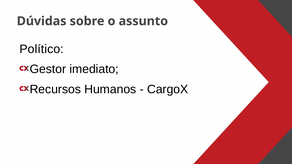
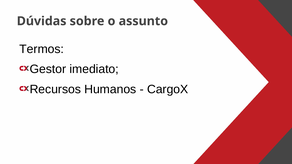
Político: Político -> Termos (42, 49)
